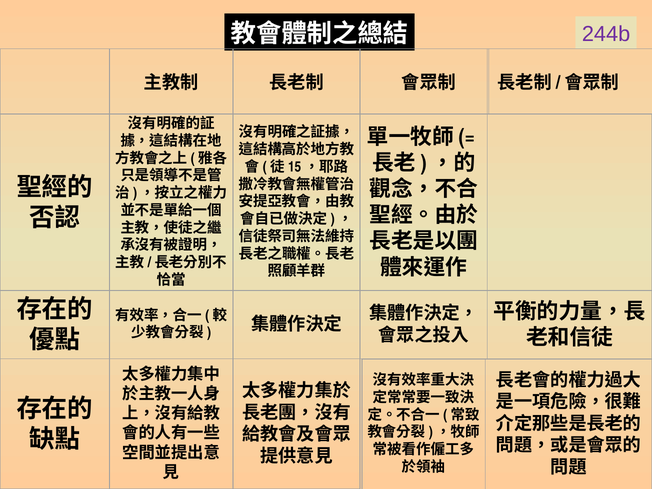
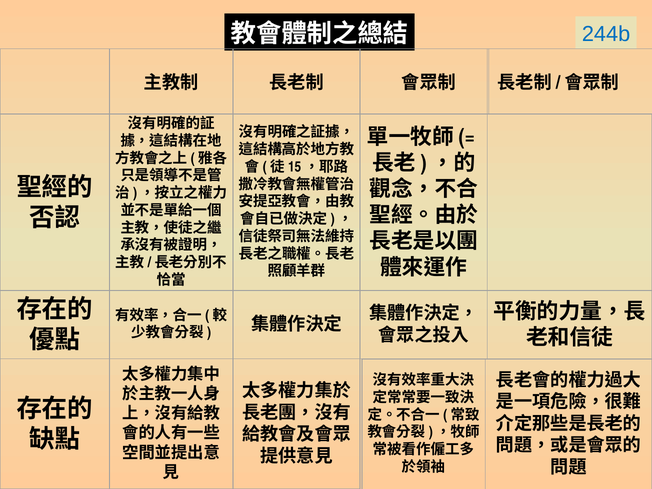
244b colour: purple -> blue (606, 34)
